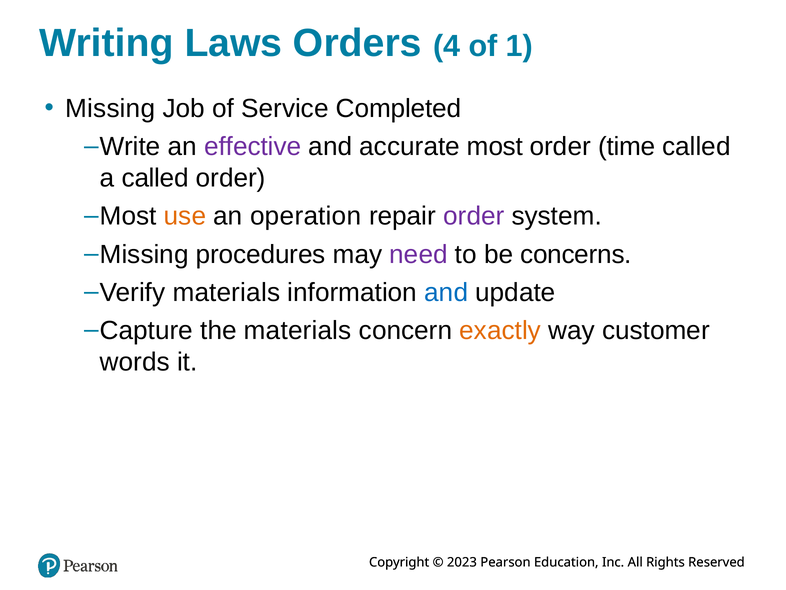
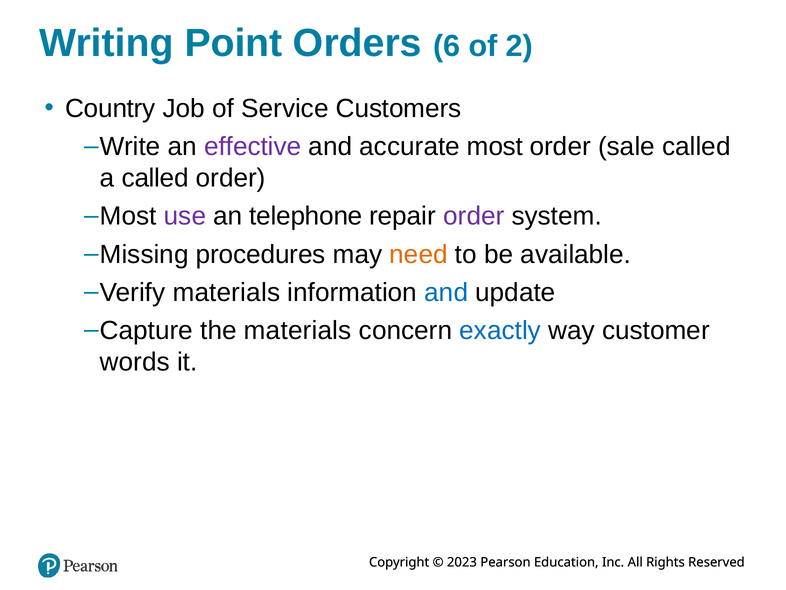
Laws: Laws -> Point (233, 43)
4: 4 -> 6 (447, 46)
1: 1 -> 2 (519, 46)
Missing: Missing -> Country (110, 109)
Completed: Completed -> Customers (399, 109)
time: time -> sale (627, 147)
use colour: orange -> purple (185, 216)
operation: operation -> telephone (306, 216)
need colour: purple -> orange (419, 254)
concerns: concerns -> available (576, 254)
exactly colour: orange -> blue (500, 330)
